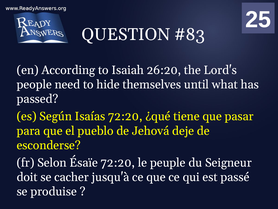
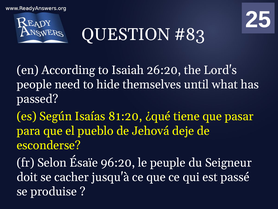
Isaías 72:20: 72:20 -> 81:20 (125, 116)
Ésaïe 72:20: 72:20 -> 96:20 (118, 162)
